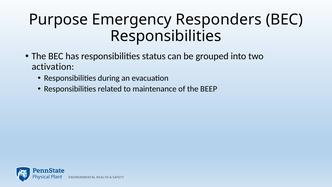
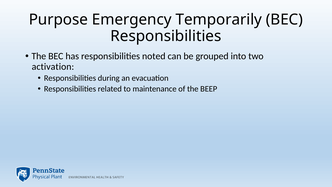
Responders: Responders -> Temporarily (219, 20)
status: status -> noted (154, 56)
